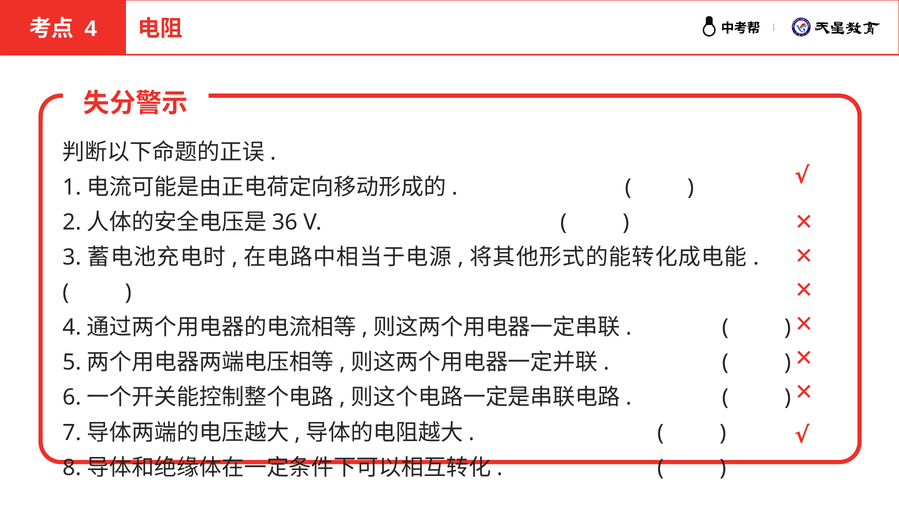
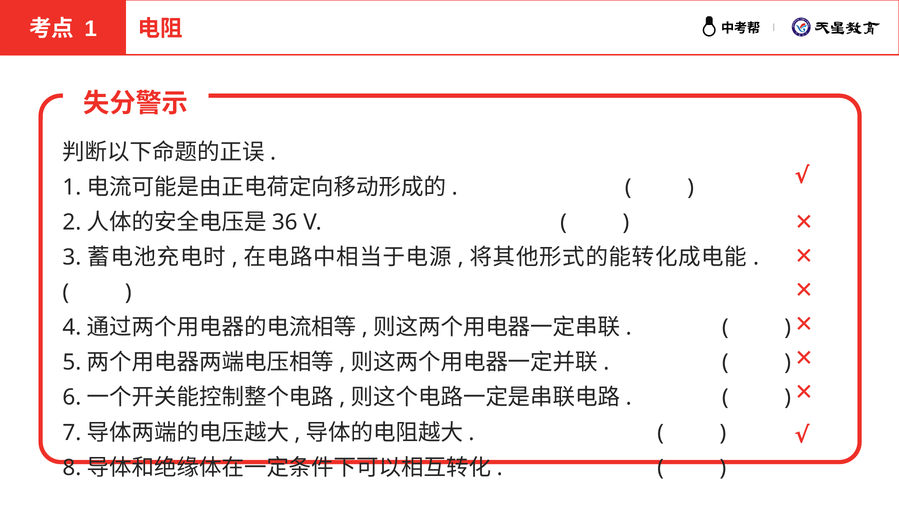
4: 4 -> 1 (91, 29)
